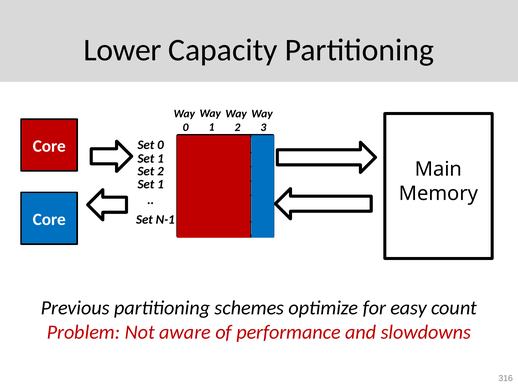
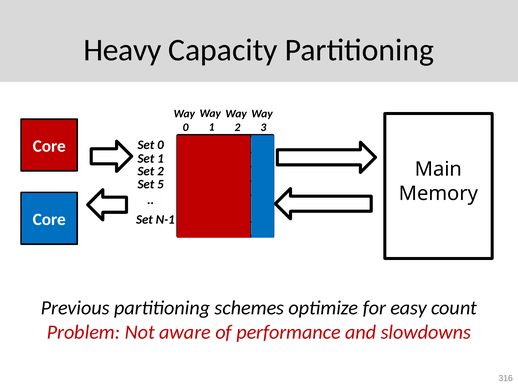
Lower: Lower -> Heavy (122, 50)
1: 1 -> 5 (160, 185)
